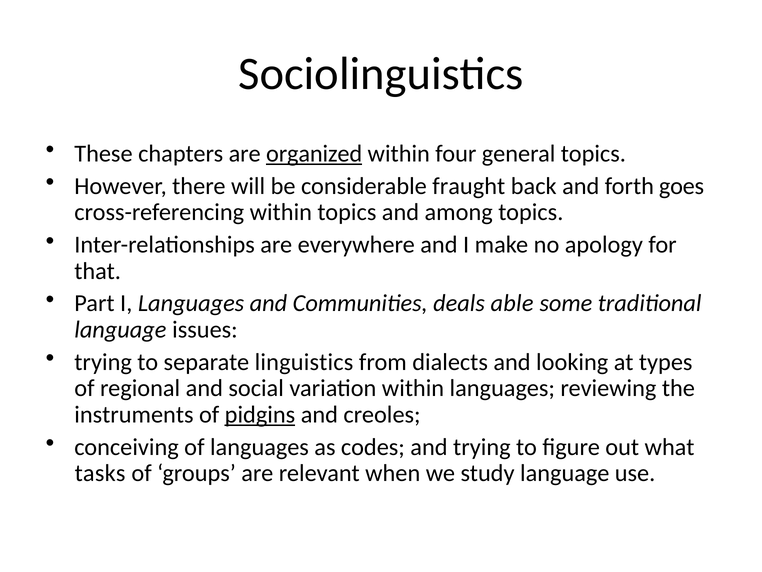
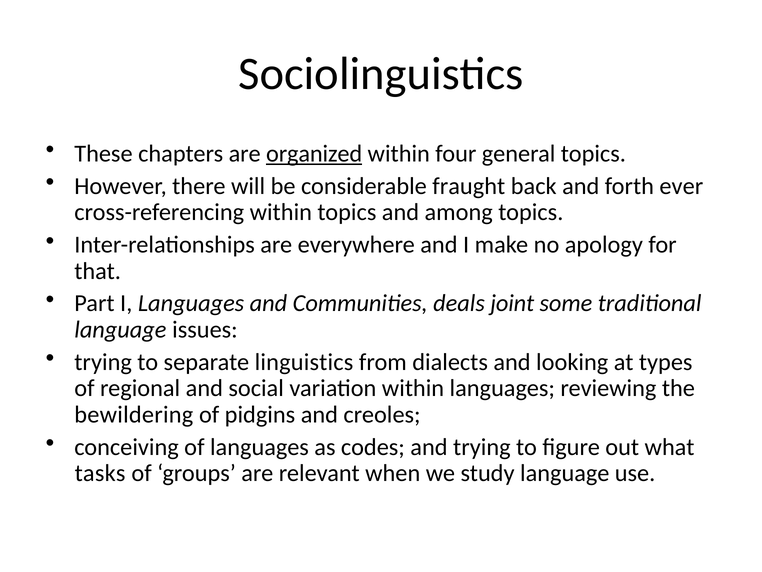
goes: goes -> ever (681, 186)
able: able -> joint (512, 303)
instruments: instruments -> bewildering (134, 414)
pidgins underline: present -> none (260, 414)
